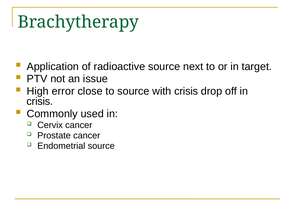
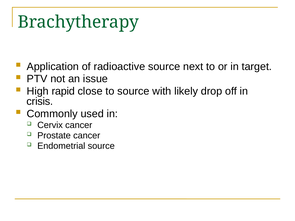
error: error -> rapid (63, 91)
with crisis: crisis -> likely (186, 91)
